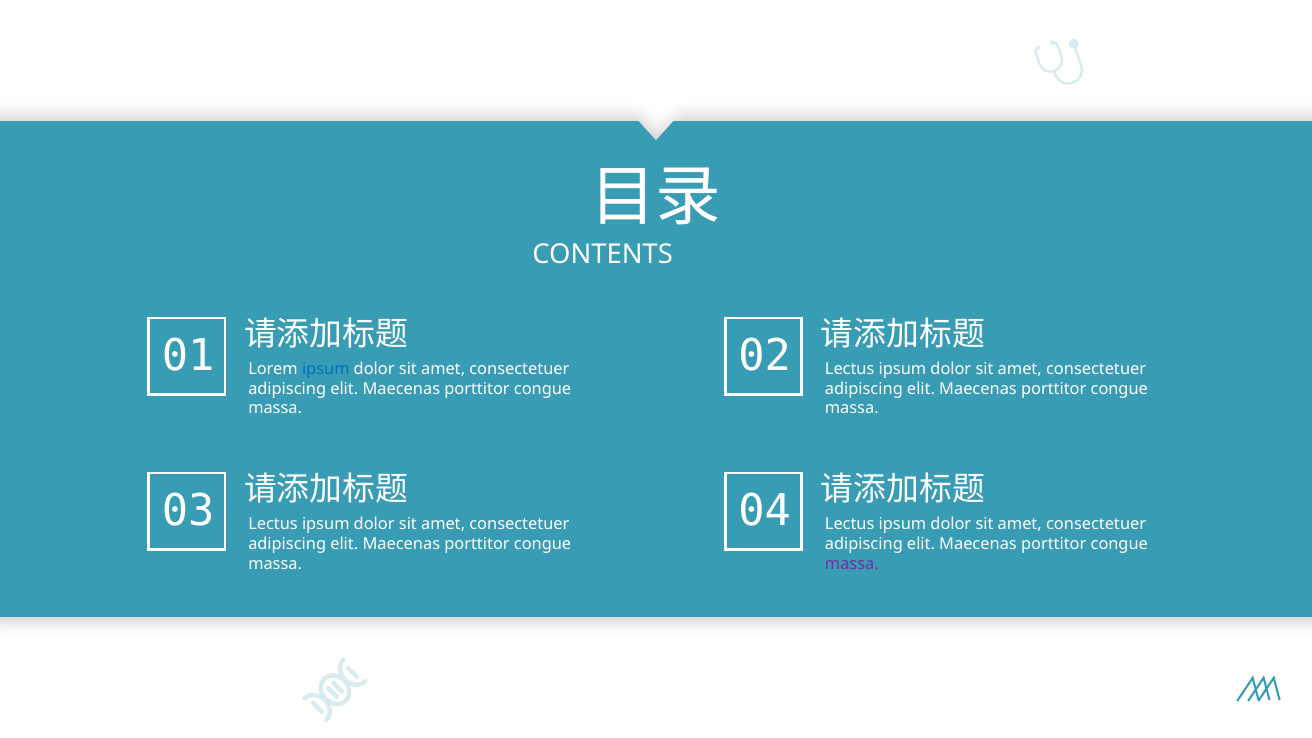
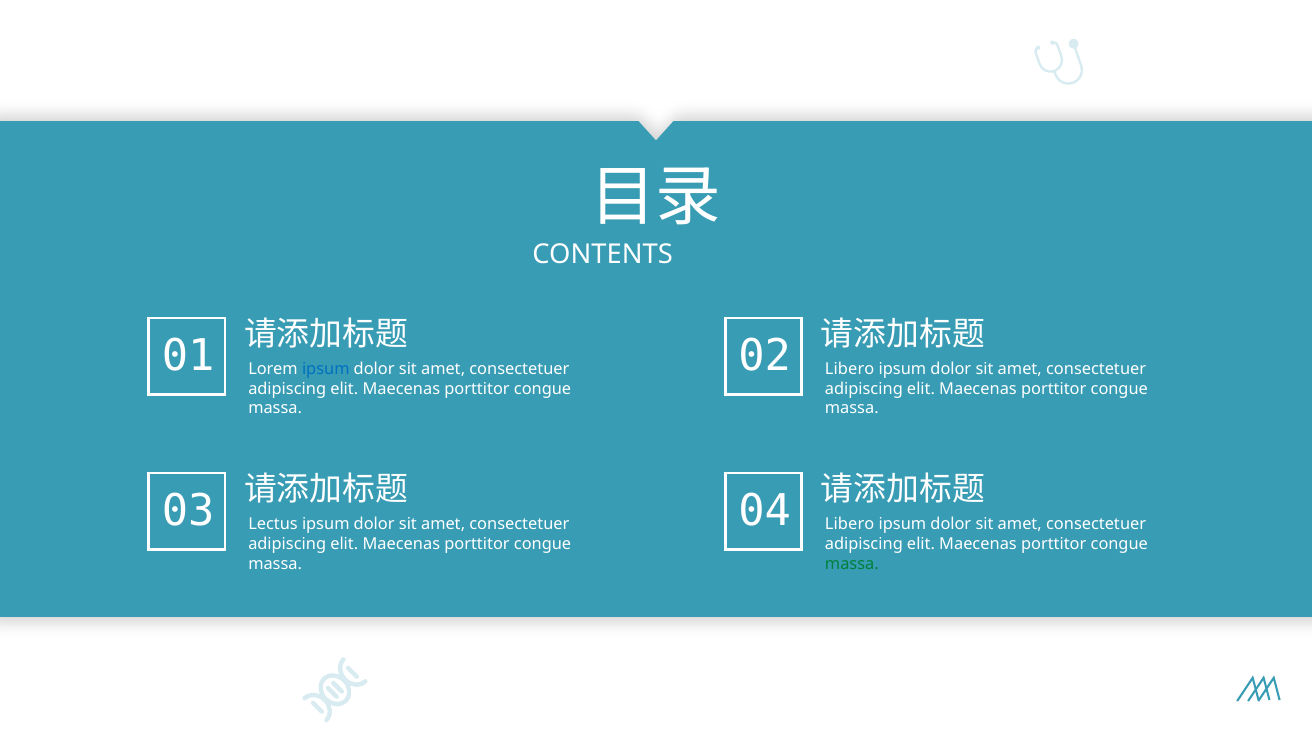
Lectus: Lectus -> Libero (850, 369)
Lectus: Lectus -> Libero (850, 524)
massa colour: purple -> green (852, 564)
